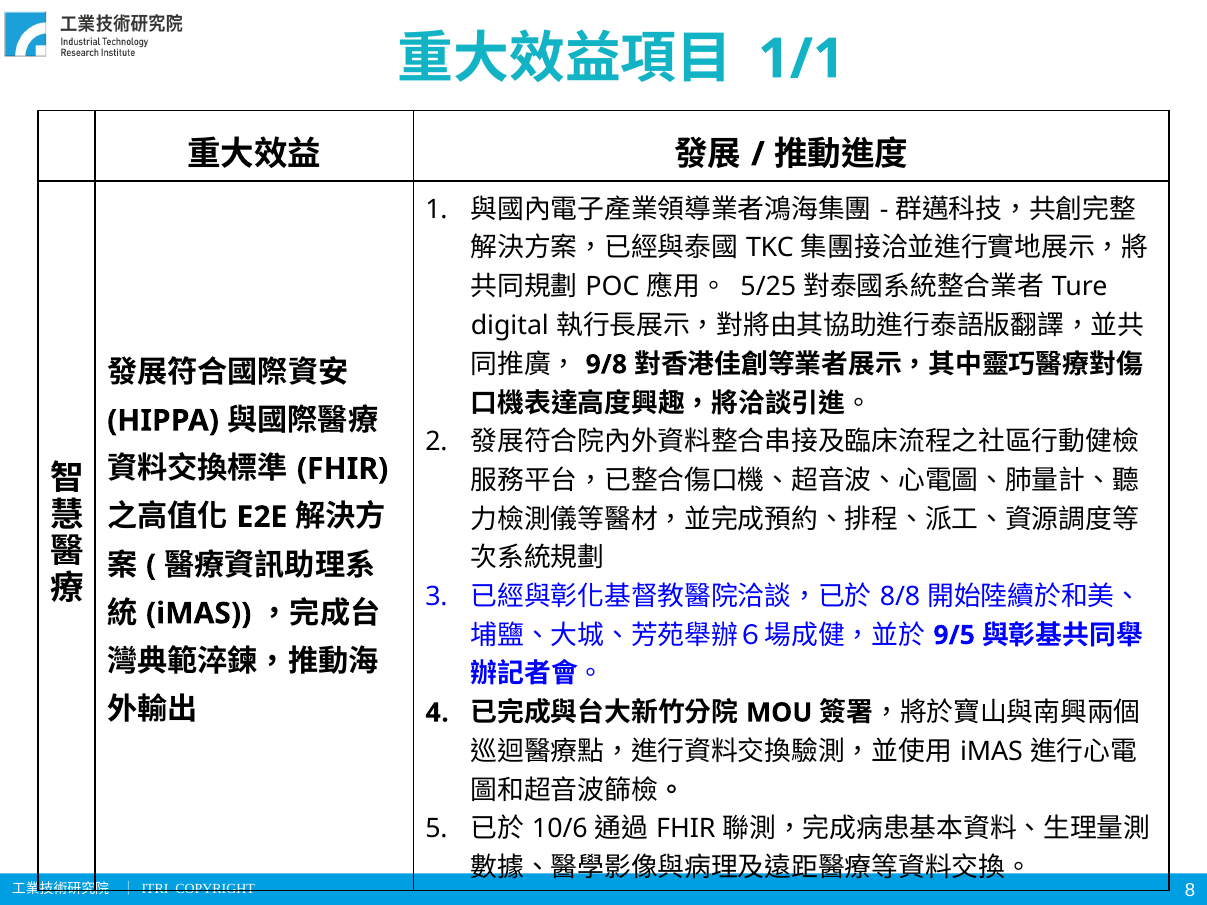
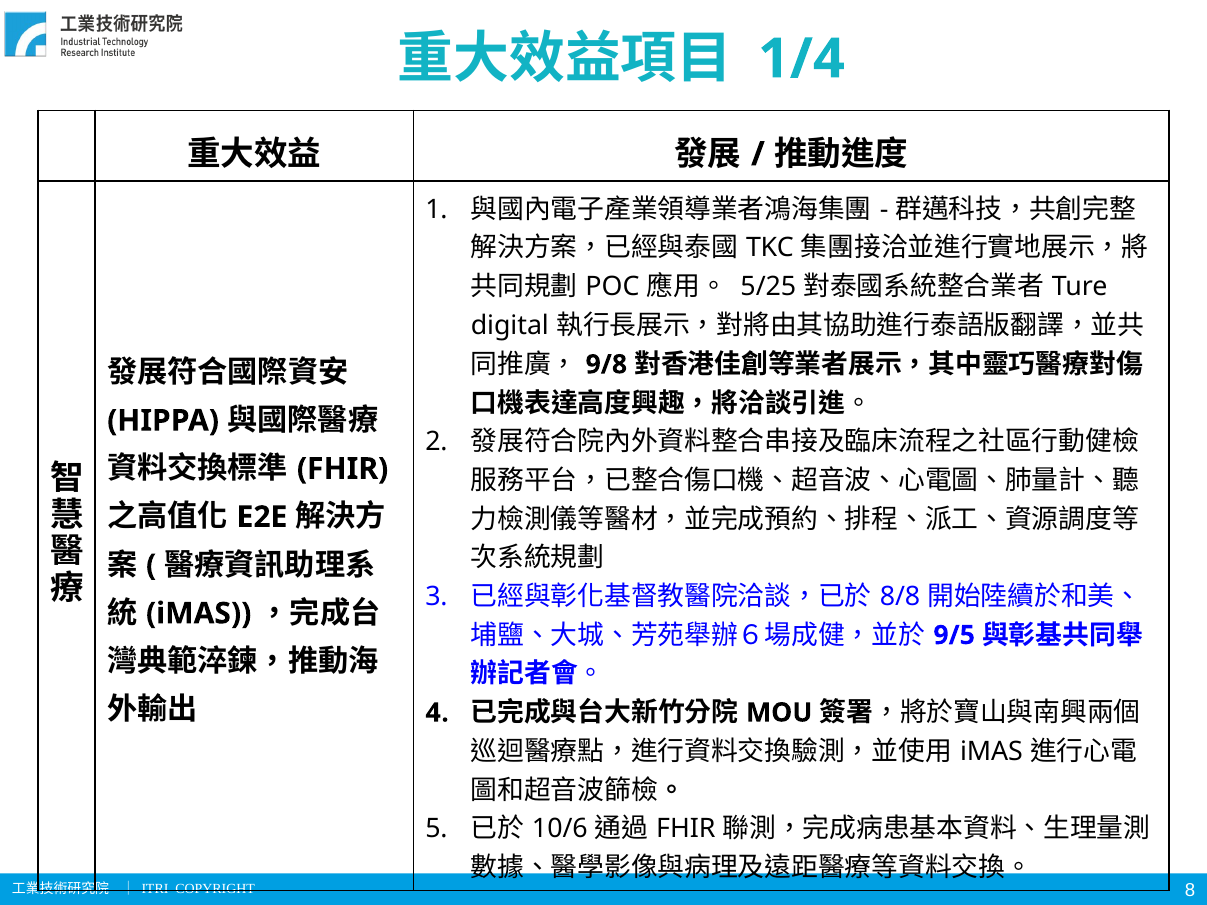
1/1: 1/1 -> 1/4 (801, 59)
